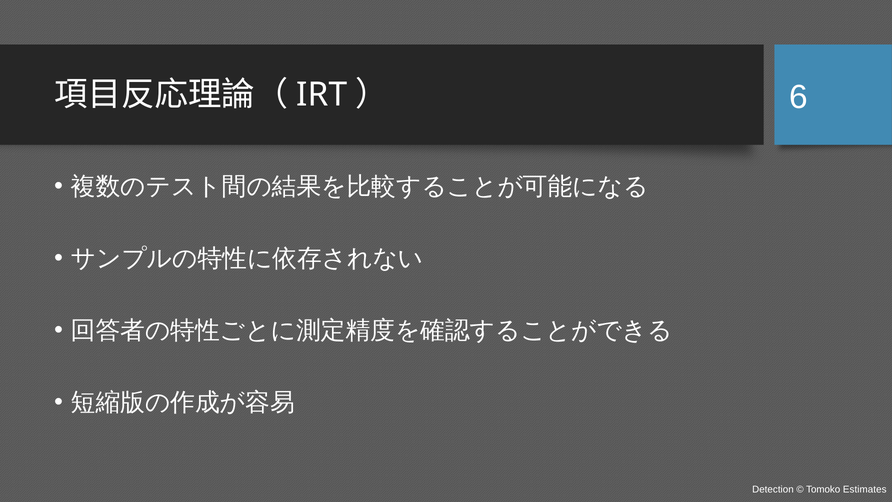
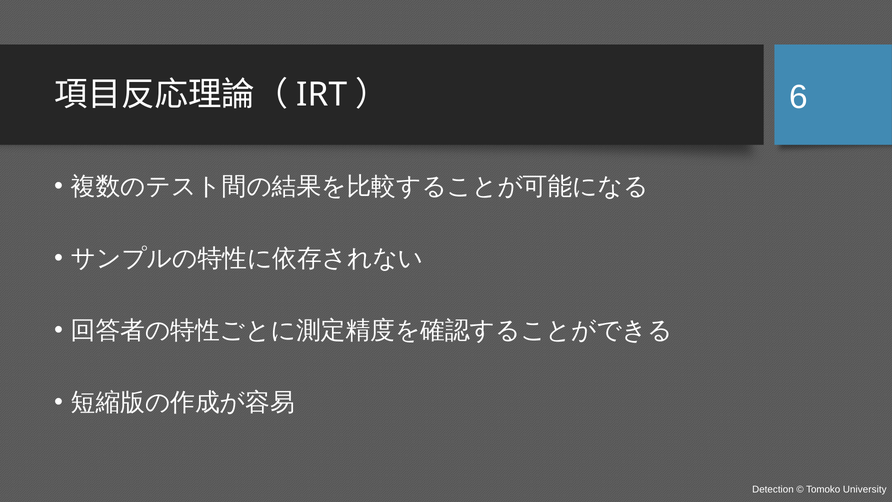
Estimates: Estimates -> University (865, 489)
